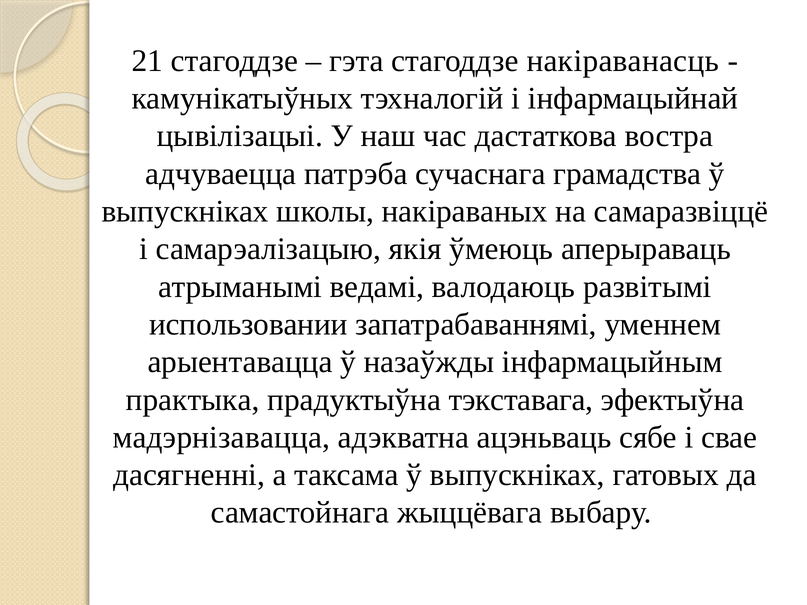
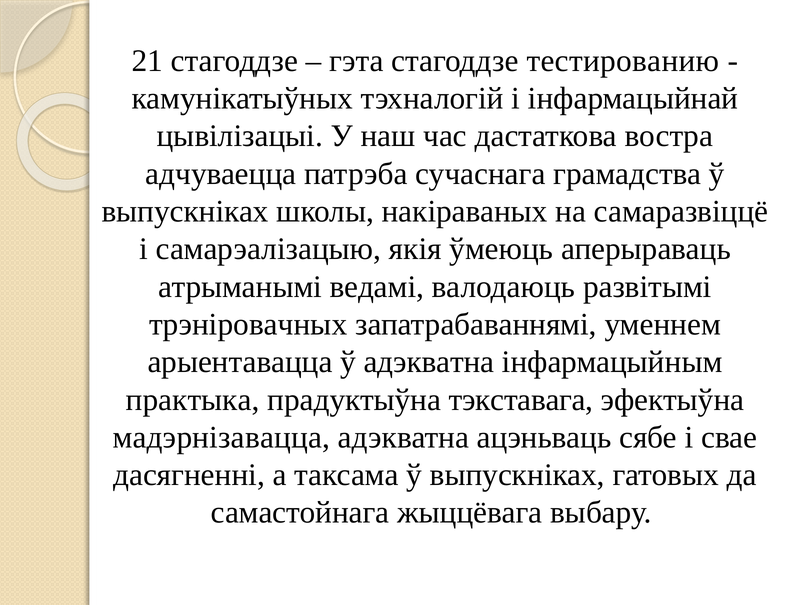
накіраванасць: накіраванасць -> тестированию (623, 61)
использовании: использовании -> трэніровачных (248, 324)
ў назаўжды: назаўжды -> адэкватна (429, 362)
